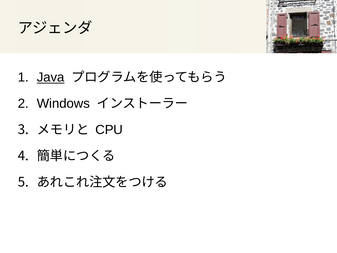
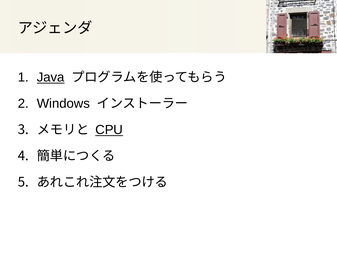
CPU underline: none -> present (109, 130)
